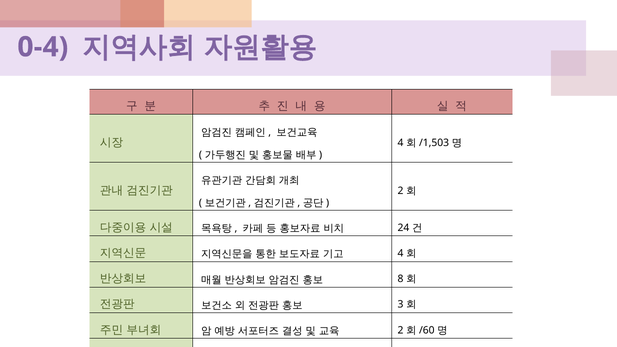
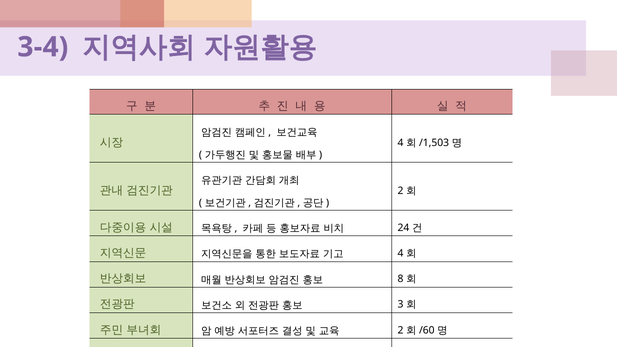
0-4: 0-4 -> 3-4 (43, 47)
